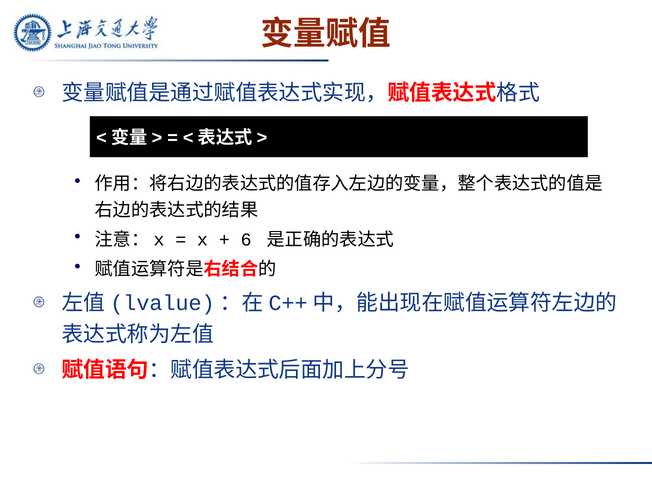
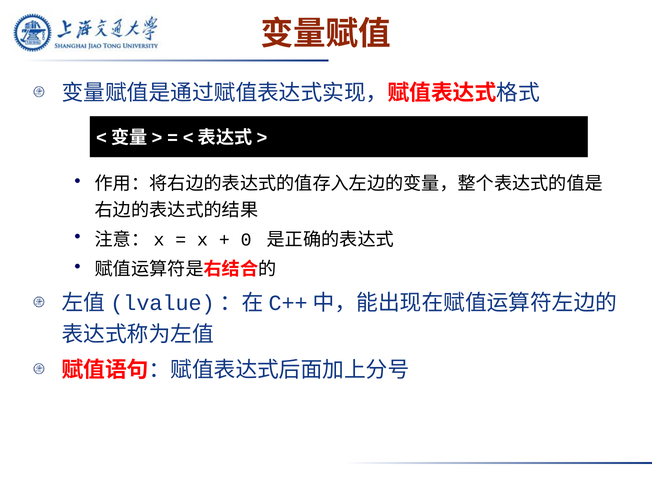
6: 6 -> 0 (246, 240)
